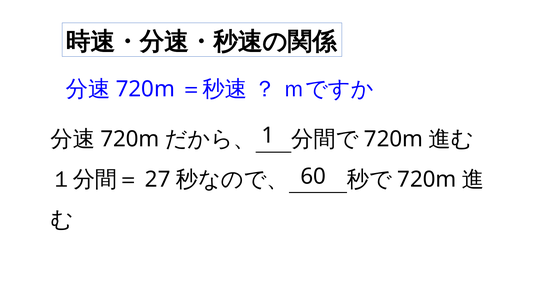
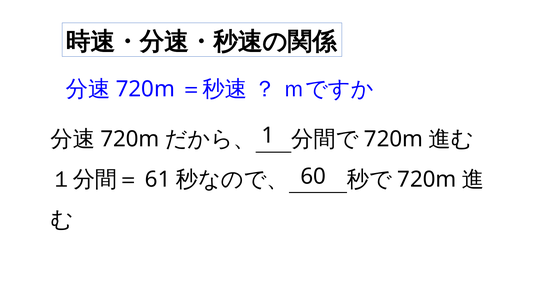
27: 27 -> 61 (158, 179)
